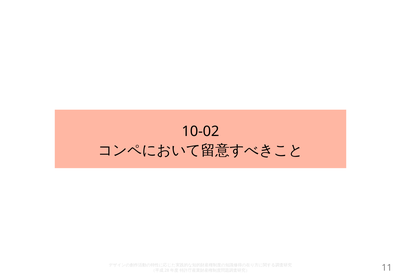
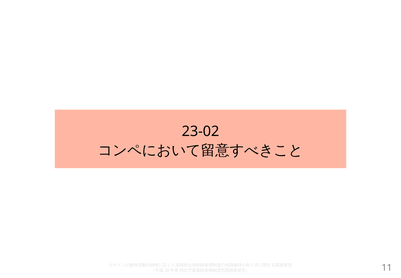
10-02: 10-02 -> 23-02 (200, 131)
